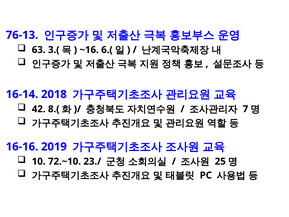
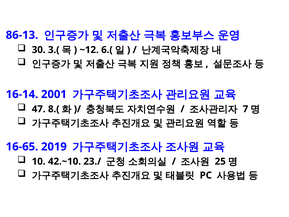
76-13: 76-13 -> 86-13 (22, 35)
63: 63 -> 30 (39, 50)
~16: ~16 -> ~12 (89, 50)
2018: 2018 -> 2001 (54, 94)
42: 42 -> 47 (39, 109)
16-16: 16-16 -> 16-65 (22, 147)
72.~10: 72.~10 -> 42.~10 (64, 161)
